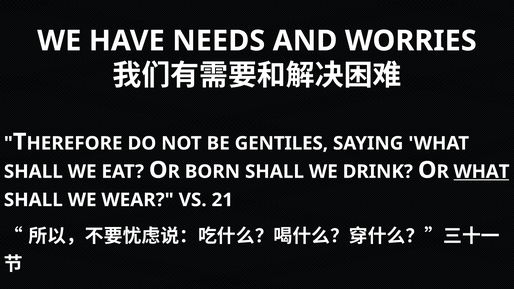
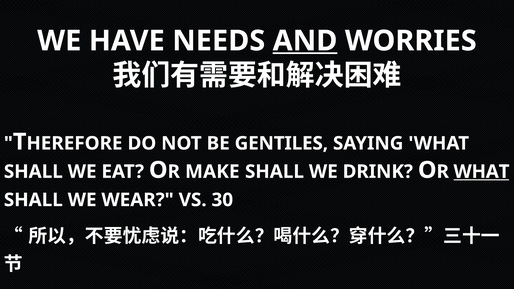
AND underline: none -> present (305, 41)
BORN: BORN -> MAKE (212, 172)
21: 21 -> 30 (222, 200)
